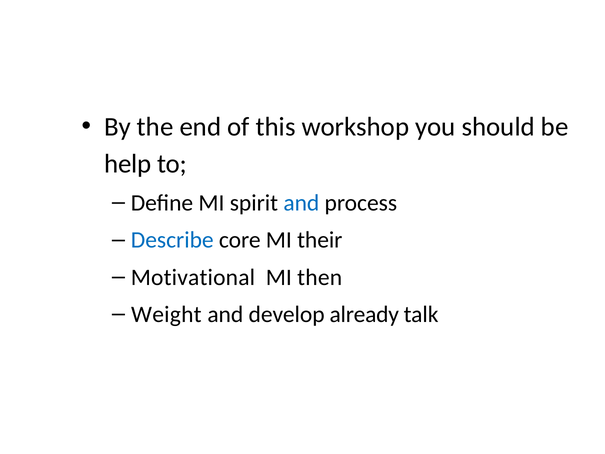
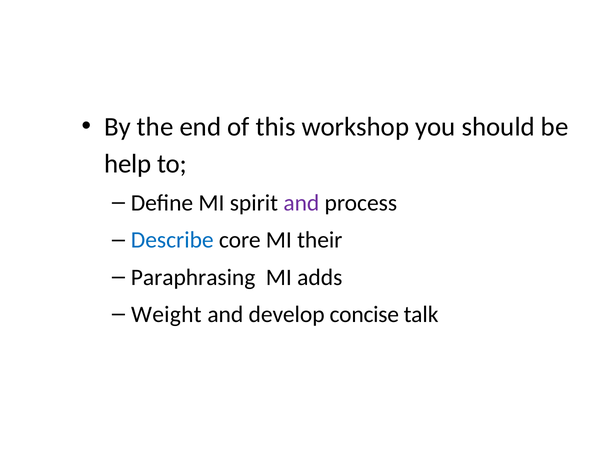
and colour: blue -> purple (301, 203)
Motivational: Motivational -> Paraphrasing (193, 277)
then: then -> adds (320, 277)
already: already -> concise (364, 314)
